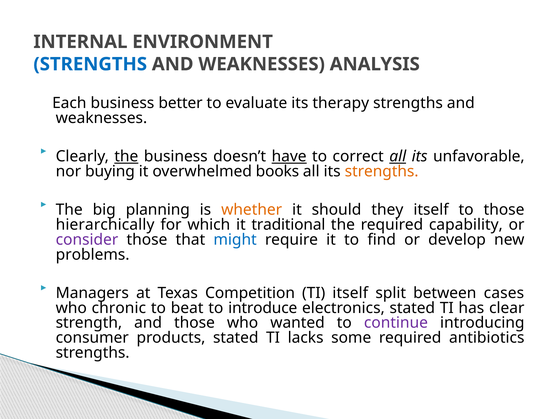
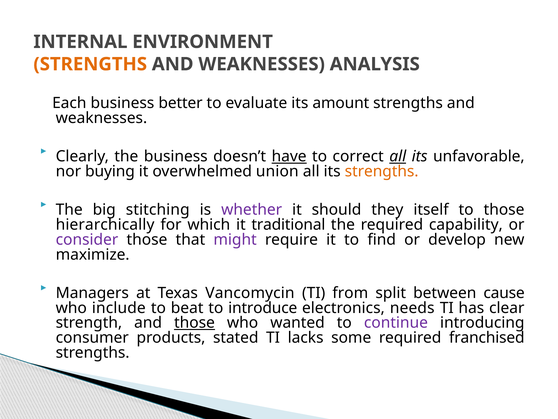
STRENGTHS colour: blue -> orange (90, 64)
therapy: therapy -> amount (341, 103)
the underline: present -> none (126, 156)
books: books -> union (277, 171)
planning: planning -> stitching (158, 210)
whether colour: orange -> purple (252, 210)
might colour: blue -> purple (235, 239)
problems: problems -> maximize (93, 254)
Competition: Competition -> Vancomycin (250, 293)
TI itself: itself -> from (350, 293)
cases: cases -> cause (504, 293)
chronic: chronic -> include (119, 308)
electronics stated: stated -> needs (412, 308)
those underline: none -> present (195, 322)
antibiotics: antibiotics -> franchised (487, 337)
